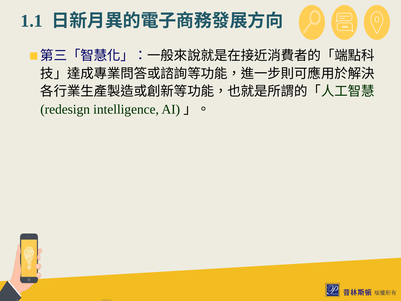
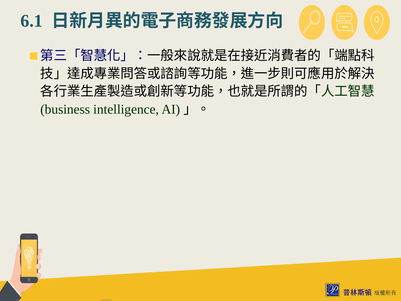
1.1: 1.1 -> 6.1 (32, 21)
redesign: redesign -> business (65, 109)
